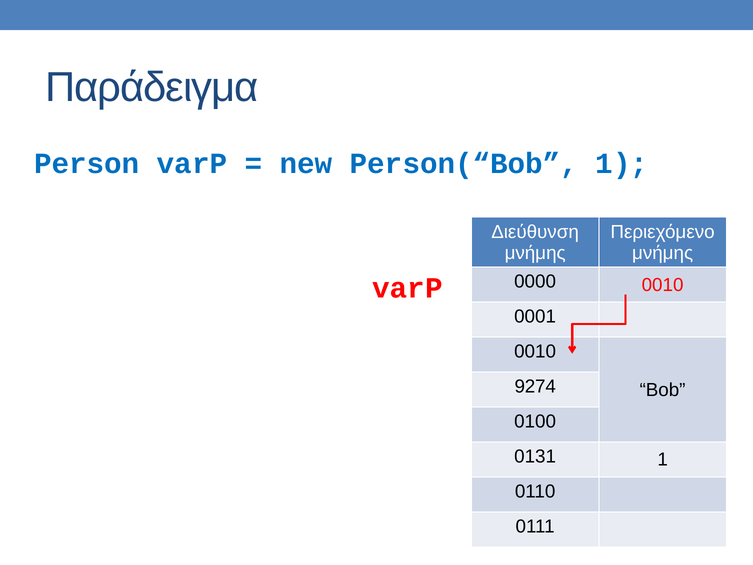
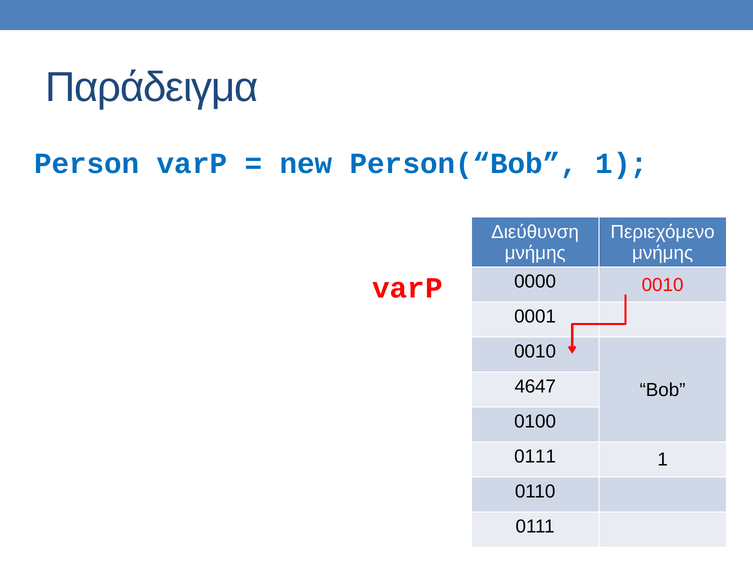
9274: 9274 -> 4647 (535, 386)
0131: 0131 -> 0111 (535, 456)
